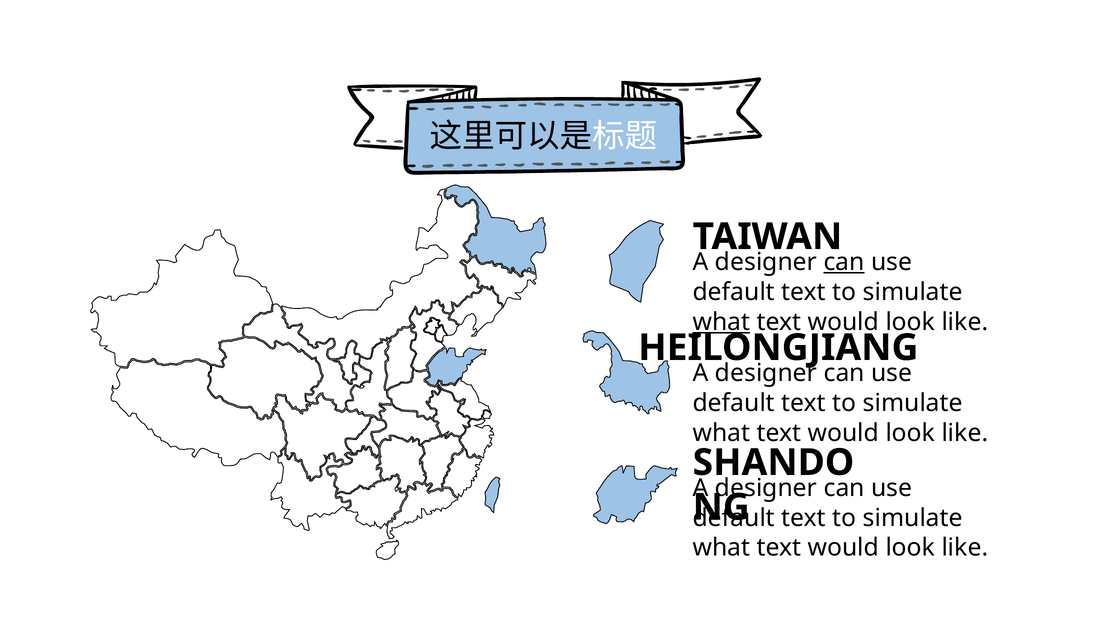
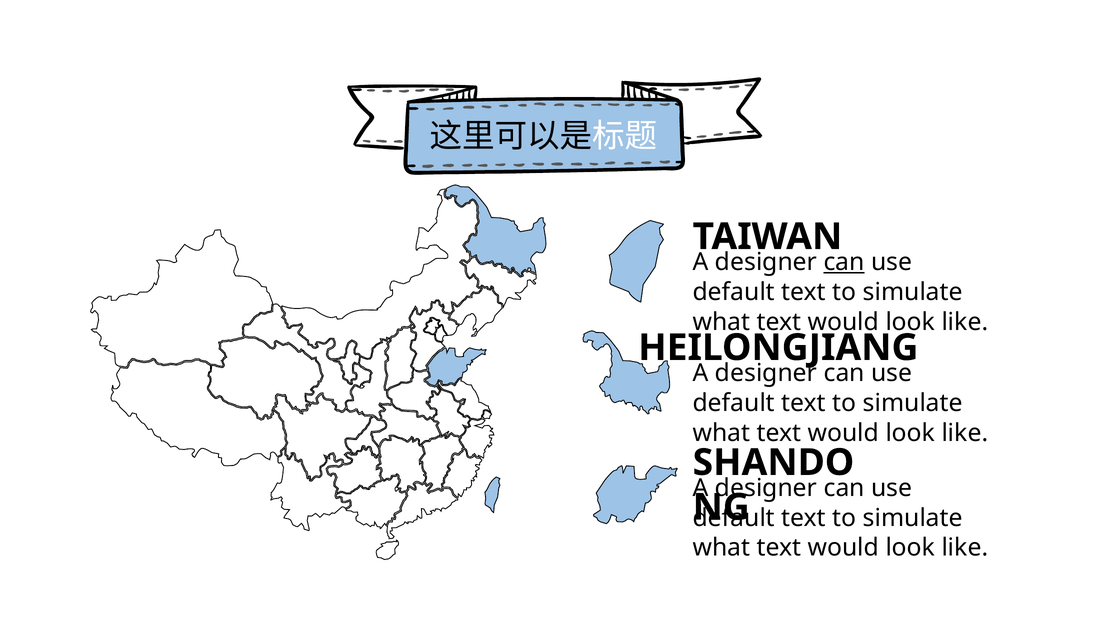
what underline: present -> none (721, 322)
